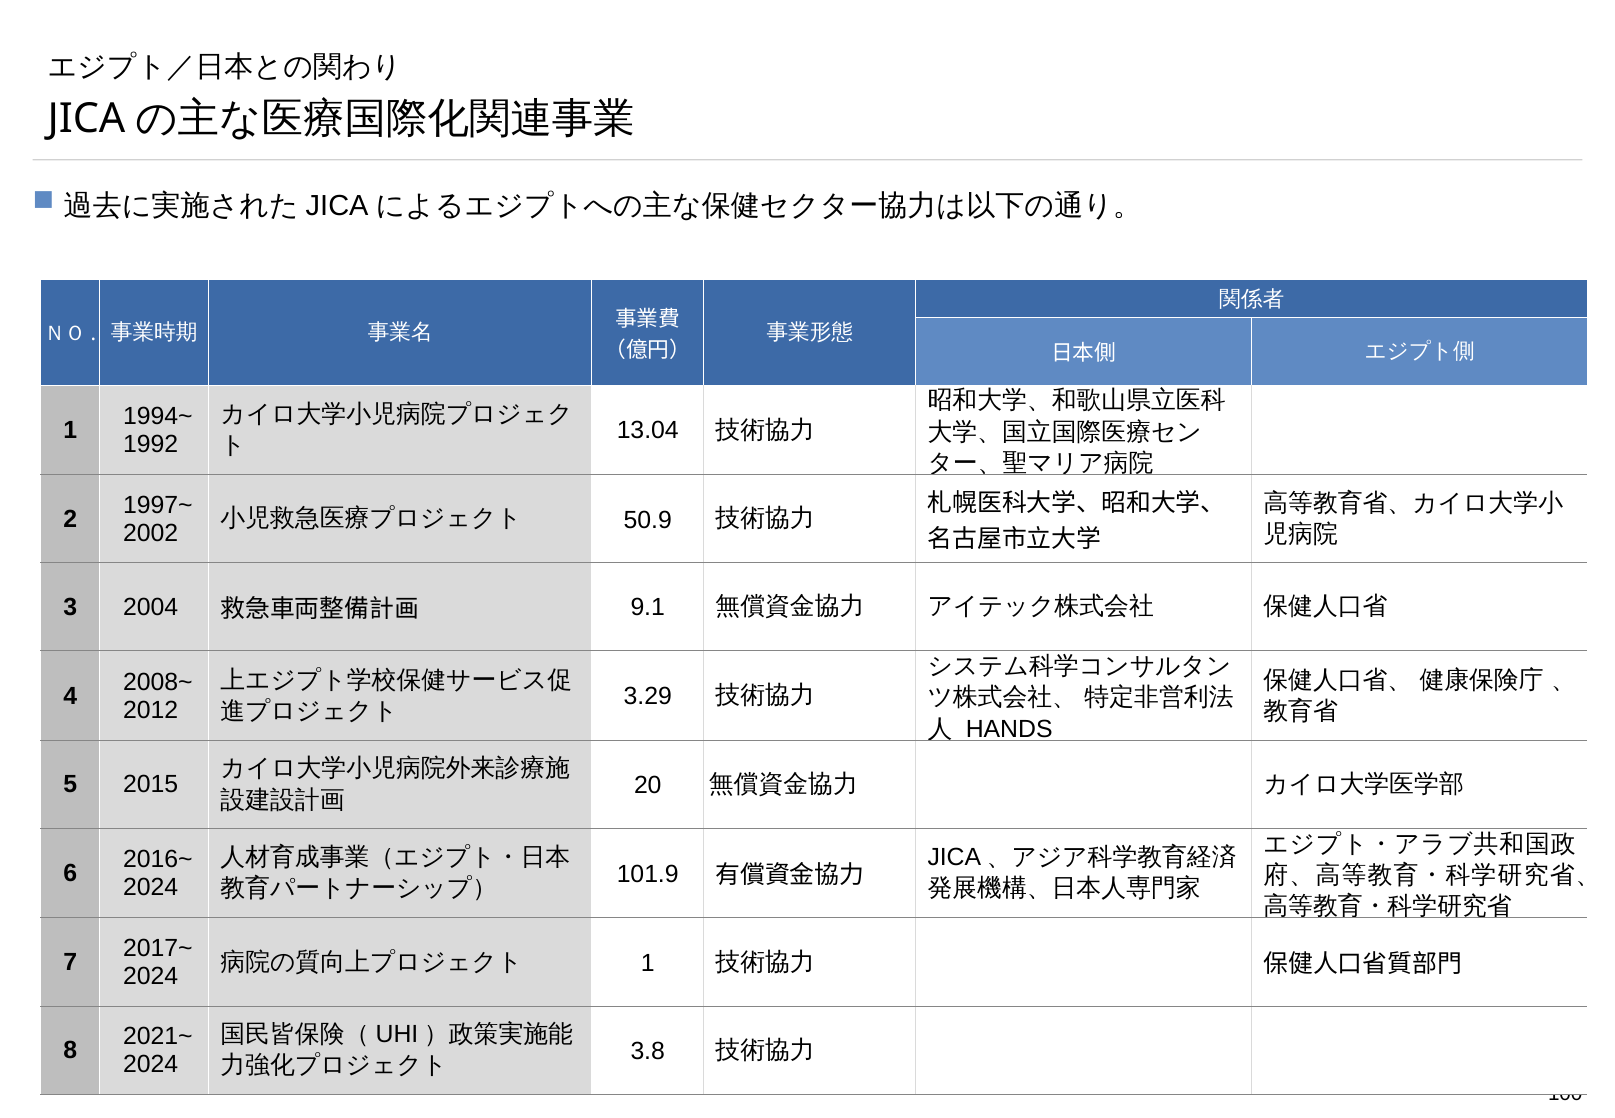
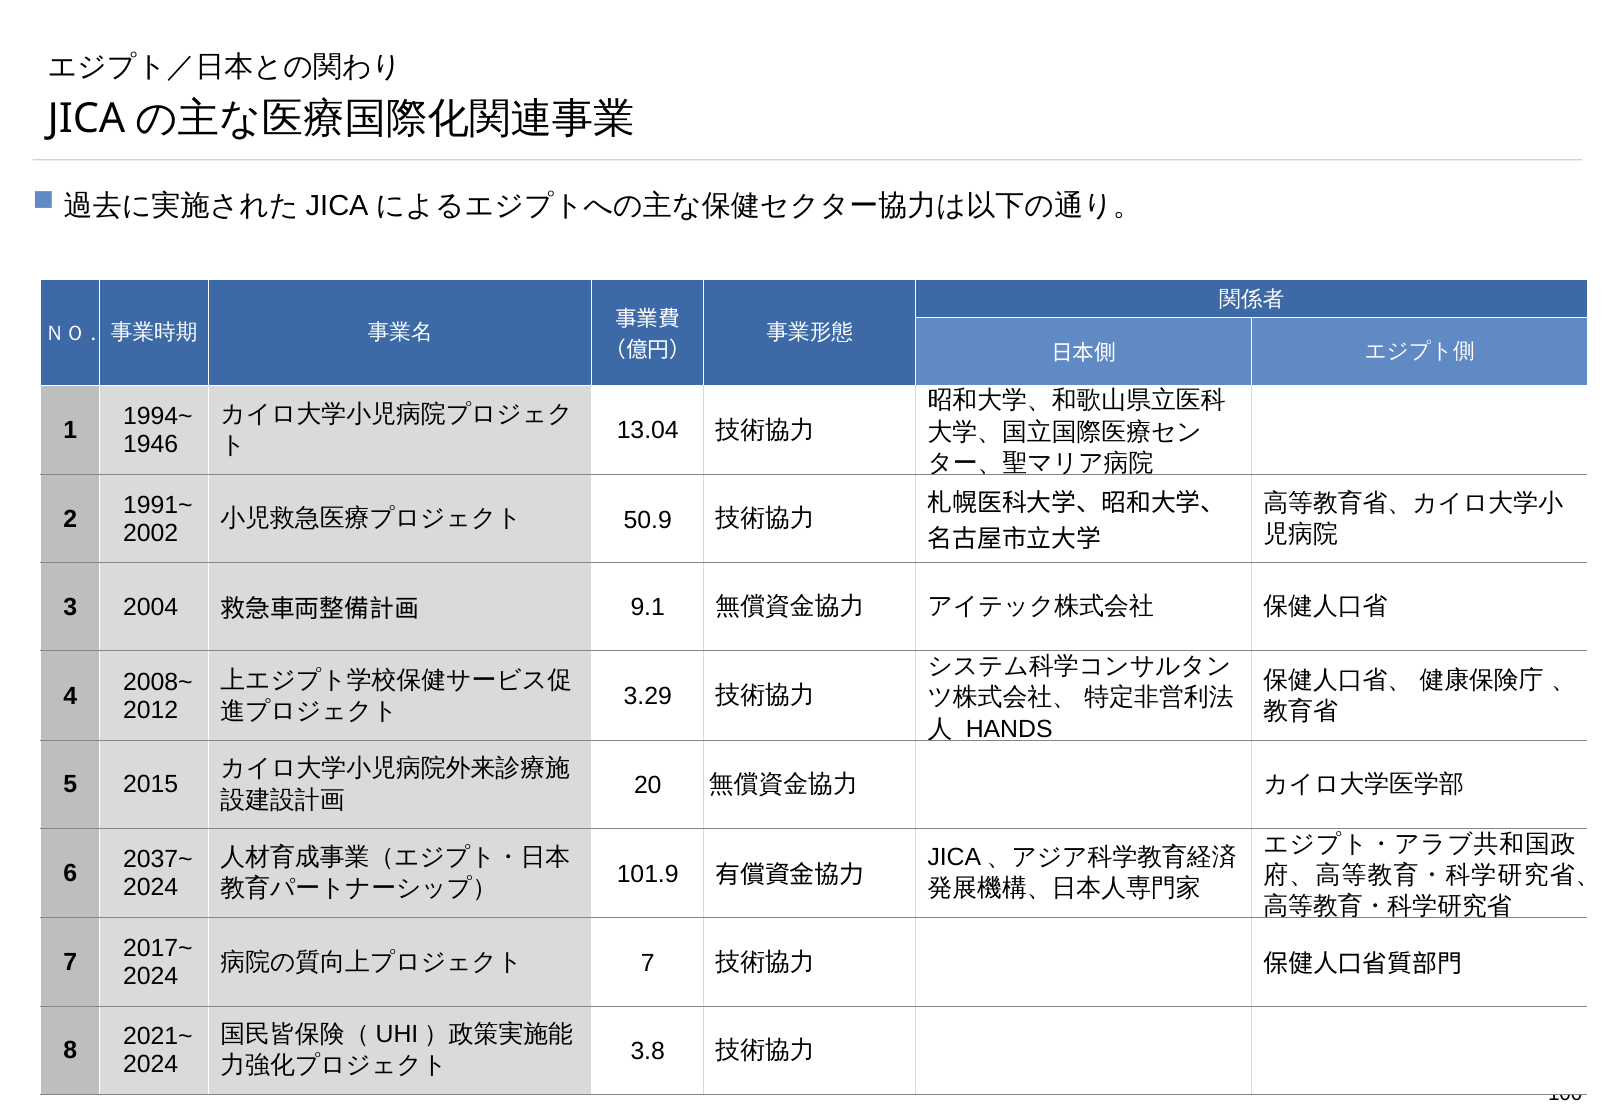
1992: 1992 -> 1946 (151, 444)
1997~: 1997~ -> 1991~ (158, 505)
2016~: 2016~ -> 2037~ (158, 860)
1: 1 -> 7 (648, 963)
